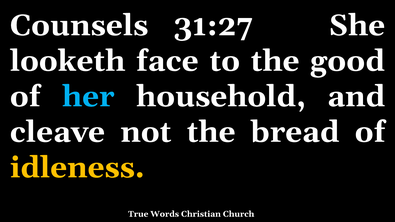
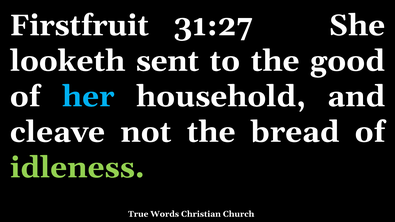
Counsels: Counsels -> Firstfruit (79, 26)
face: face -> sent (168, 61)
idleness colour: yellow -> light green (77, 168)
